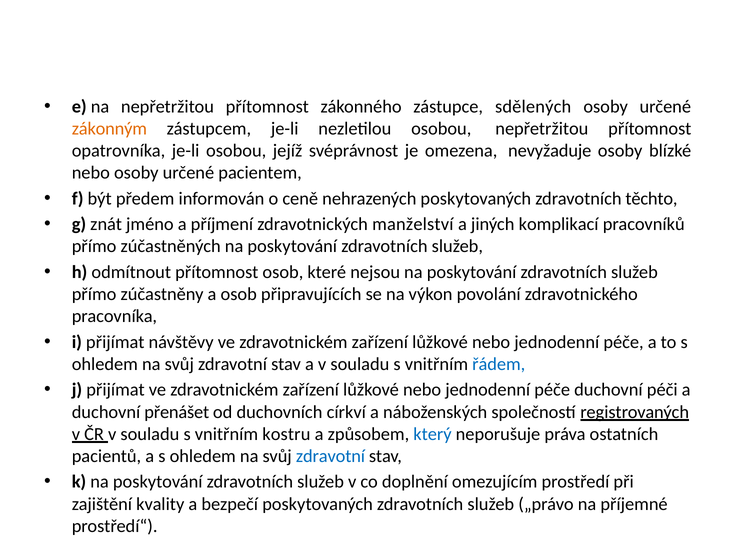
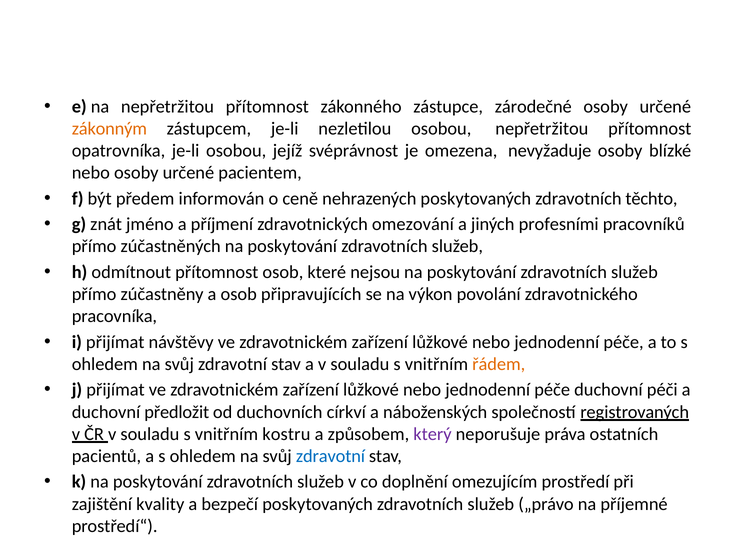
sdělených: sdělených -> zárodečné (533, 107)
manželství: manželství -> omezování (413, 224)
komplikací: komplikací -> profesními (559, 224)
řádem colour: blue -> orange (499, 364)
přenášet: přenášet -> předložit (177, 412)
který colour: blue -> purple (432, 434)
